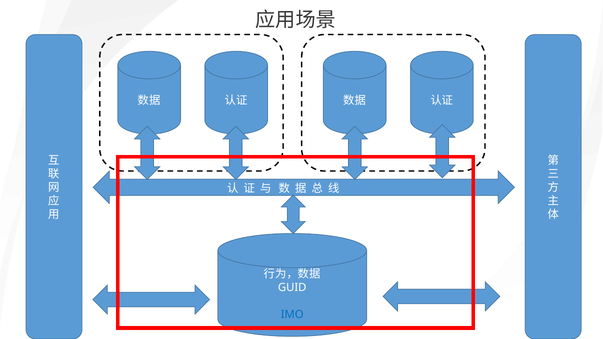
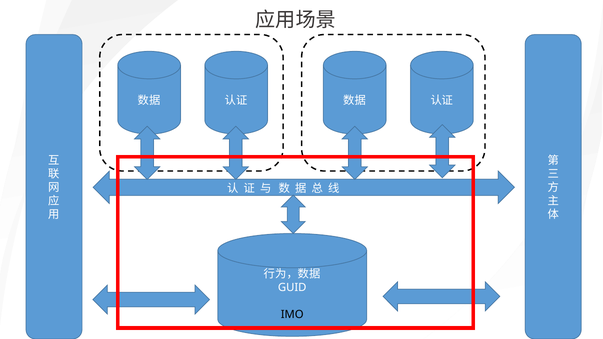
IMO colour: blue -> black (292, 315)
